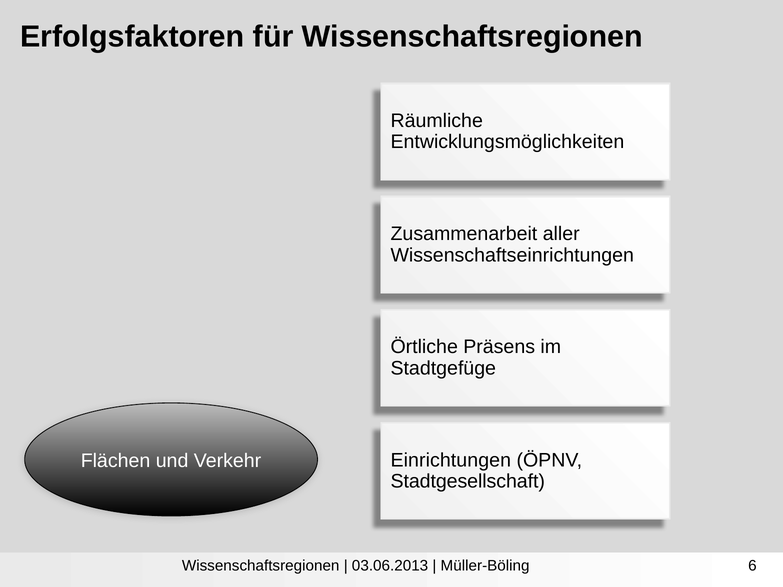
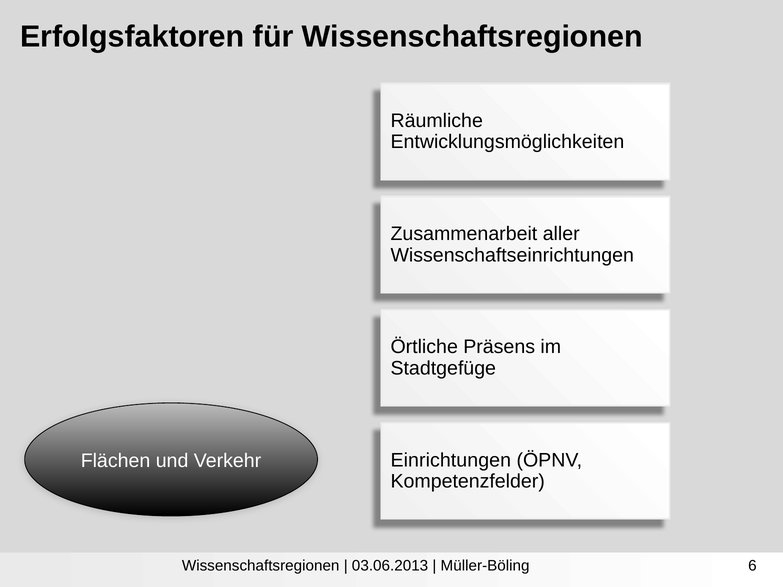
Stadtgesellschaft: Stadtgesellschaft -> Kompetenzfelder (468, 481)
